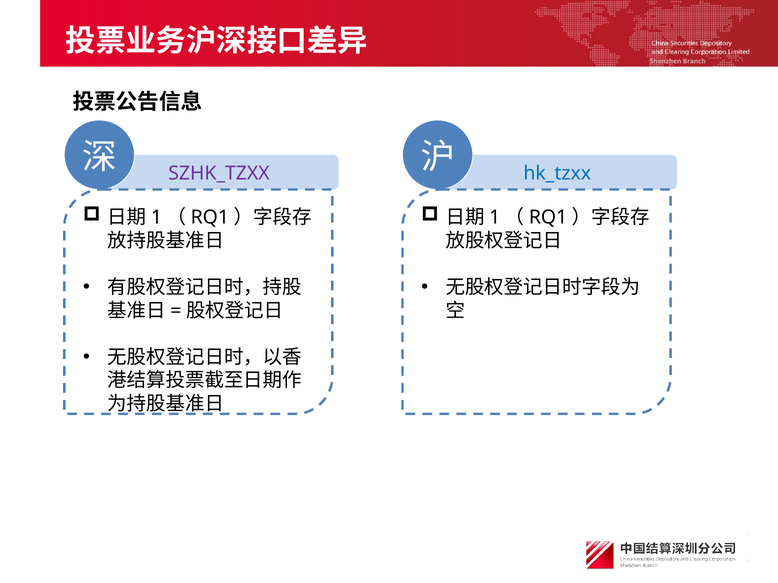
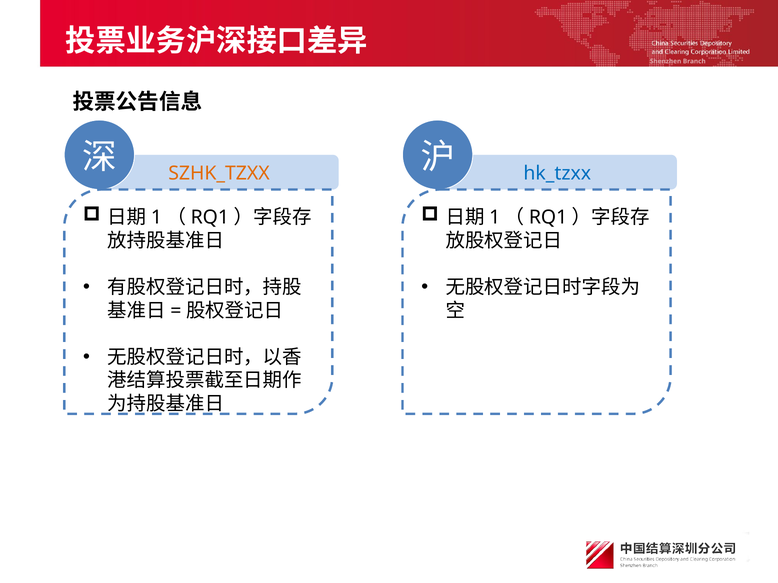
SZHK_TZXX colour: purple -> orange (219, 174)
